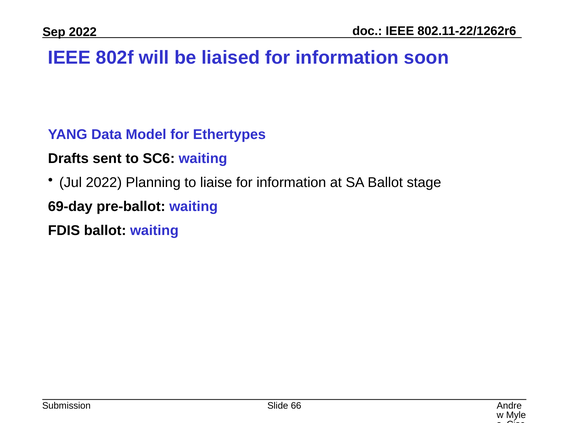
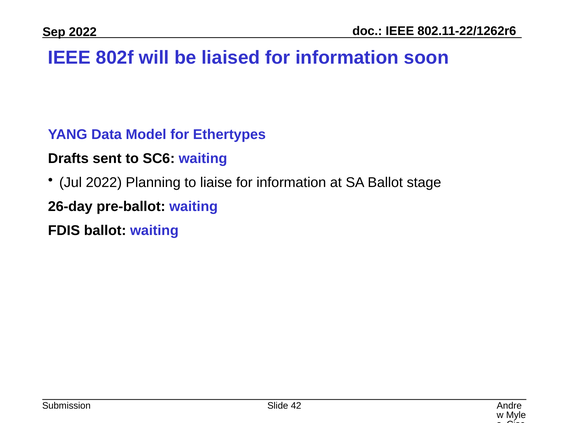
69-day: 69-day -> 26-day (70, 206)
66: 66 -> 42 (296, 406)
